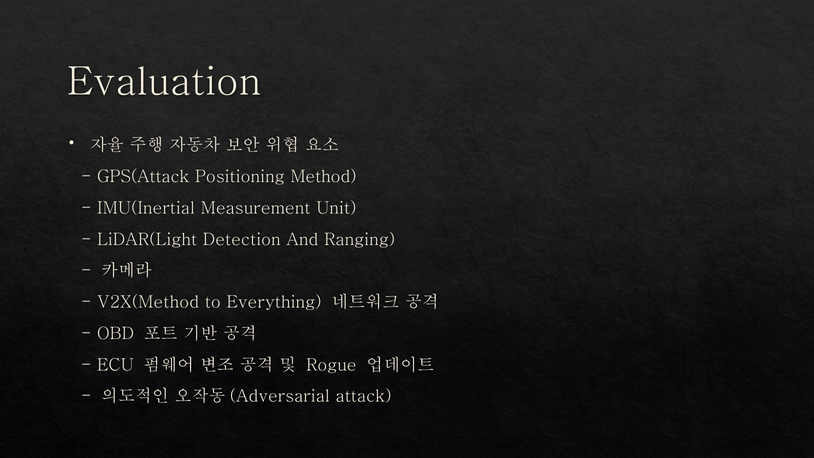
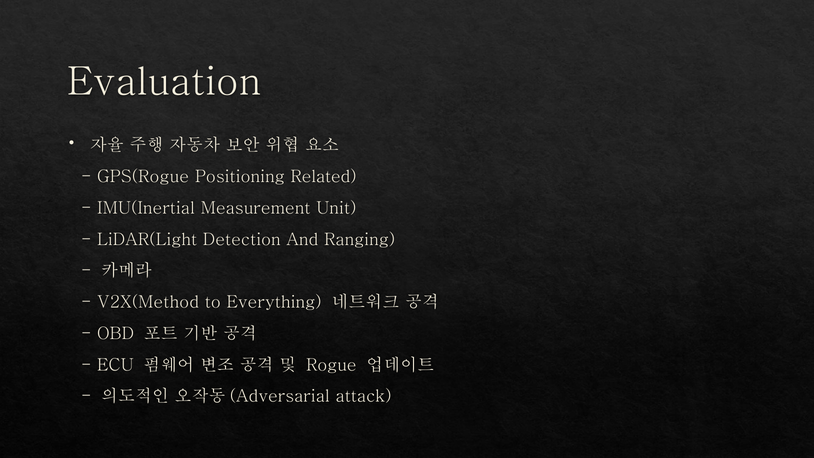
GPS(Attack: GPS(Attack -> GPS(Rogue (143, 177)
Method: Method -> Related (324, 177)
